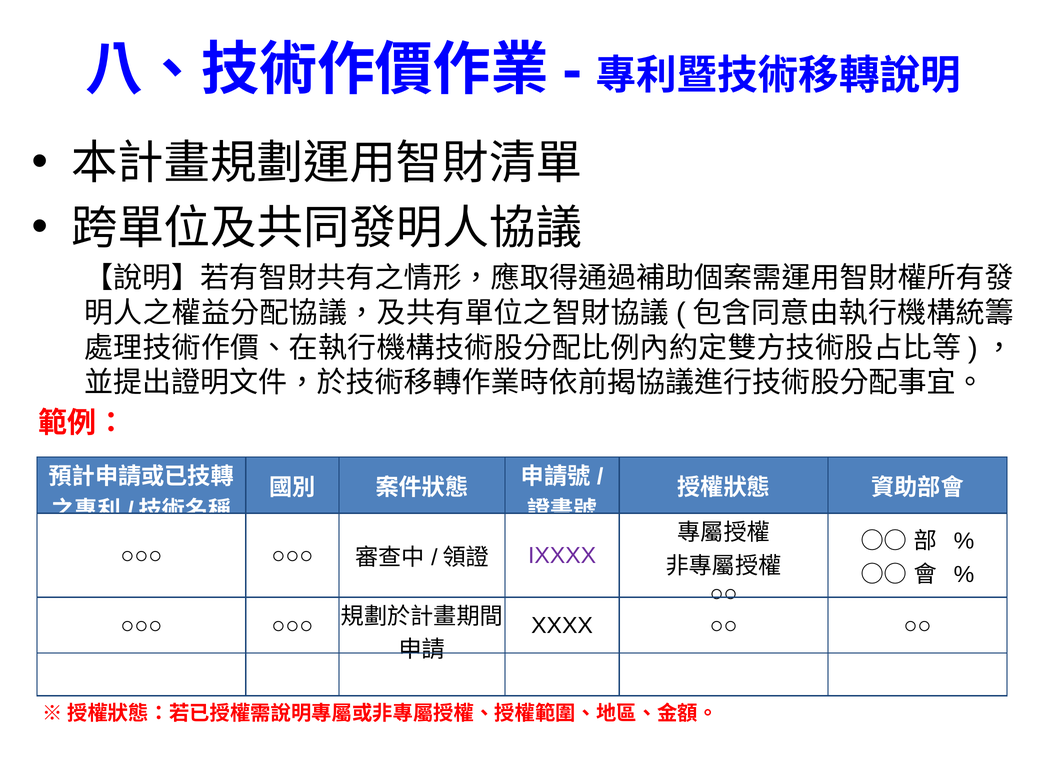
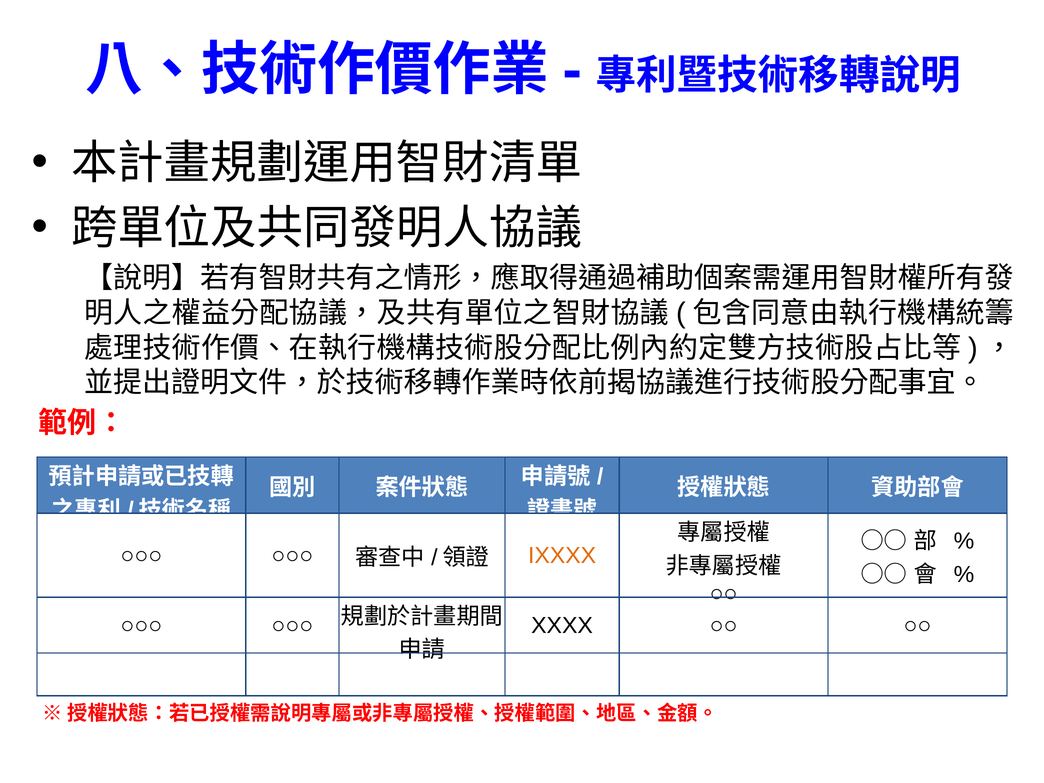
IXXXX colour: purple -> orange (562, 556)
